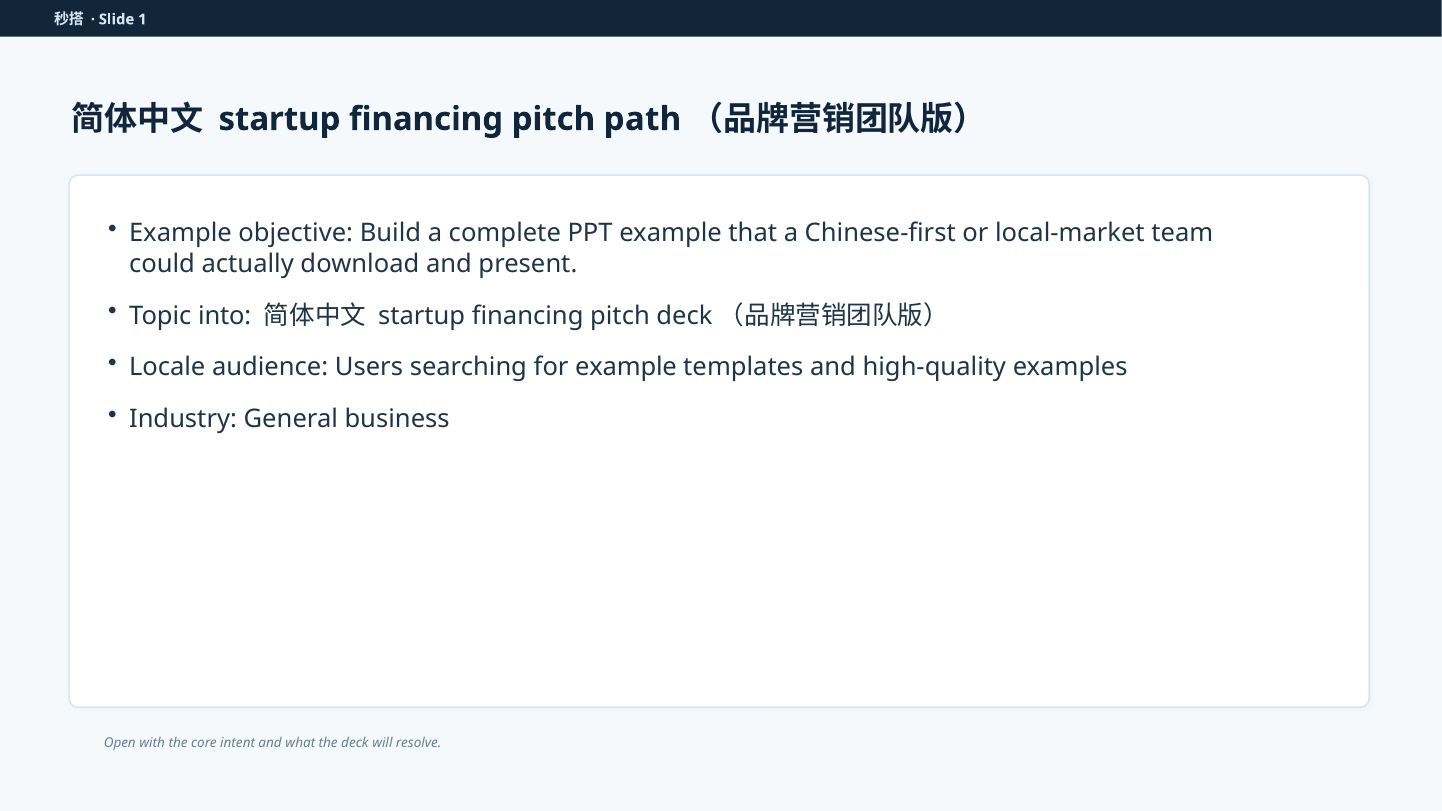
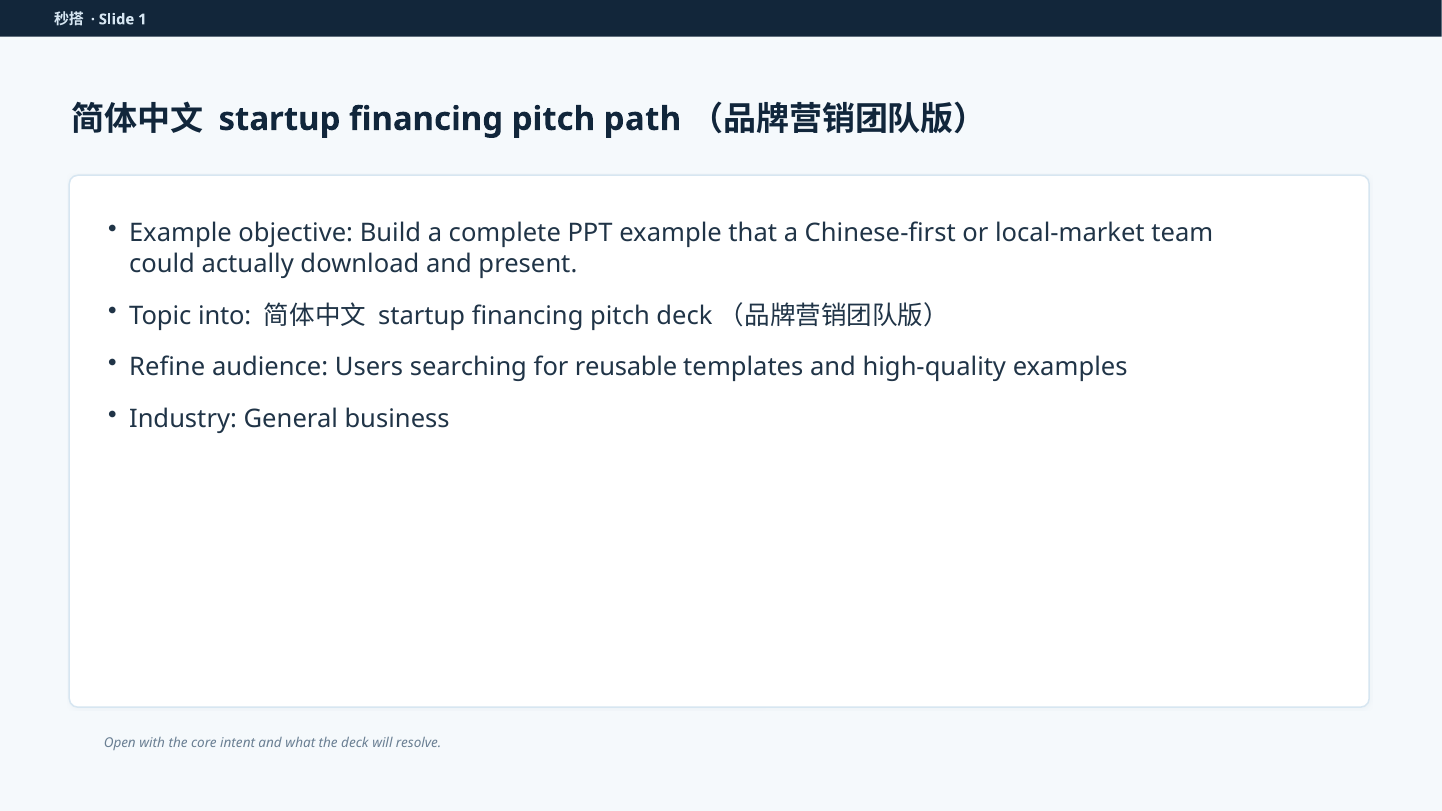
Locale: Locale -> Refine (167, 367)
for example: example -> reusable (626, 367)
